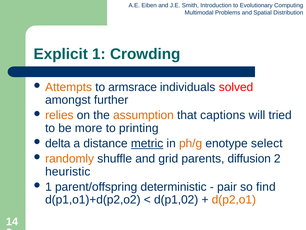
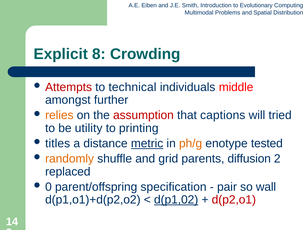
Explicit 1: 1 -> 8 (99, 54)
Attempts colour: orange -> red (69, 87)
armsrace: armsrace -> technical (132, 87)
solved: solved -> middle (236, 87)
assumption colour: orange -> red (143, 115)
more: more -> utility (89, 128)
delta: delta -> titles (58, 143)
select: select -> tested (267, 143)
heuristic: heuristic -> replaced (68, 171)
1: 1 -> 0 (48, 186)
deterministic: deterministic -> specification (174, 186)
find: find -> wall (266, 186)
d(p1,02 underline: none -> present (176, 199)
d(p2,o1 colour: orange -> red (234, 199)
